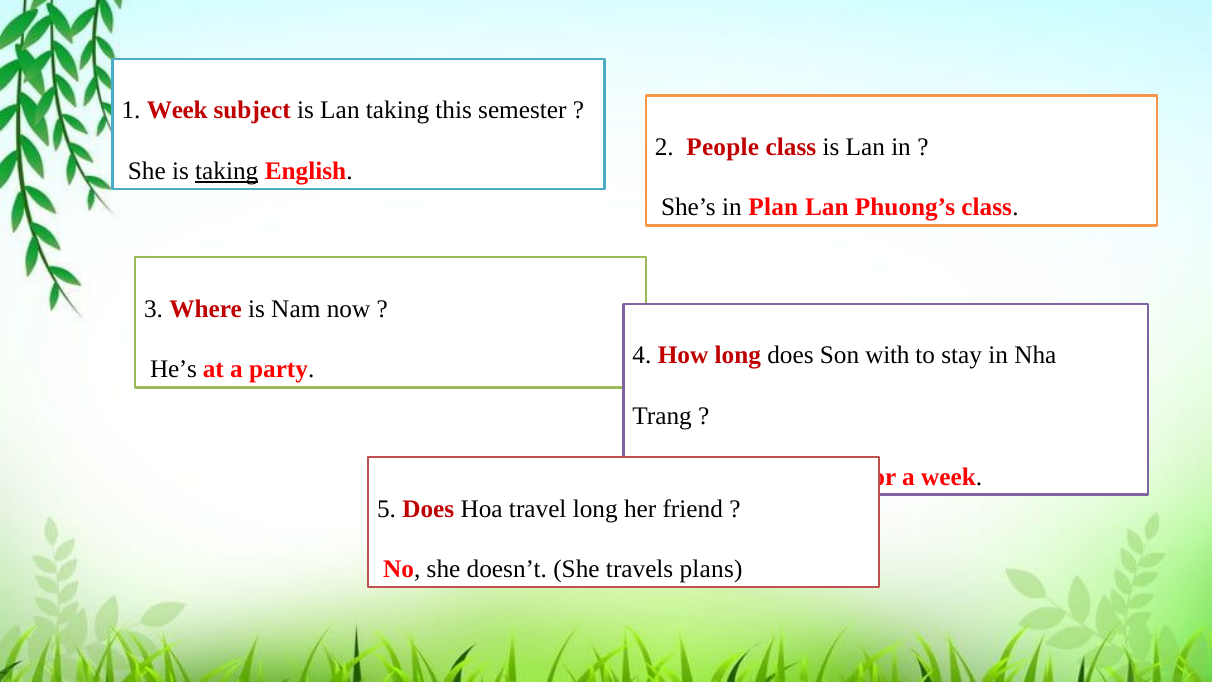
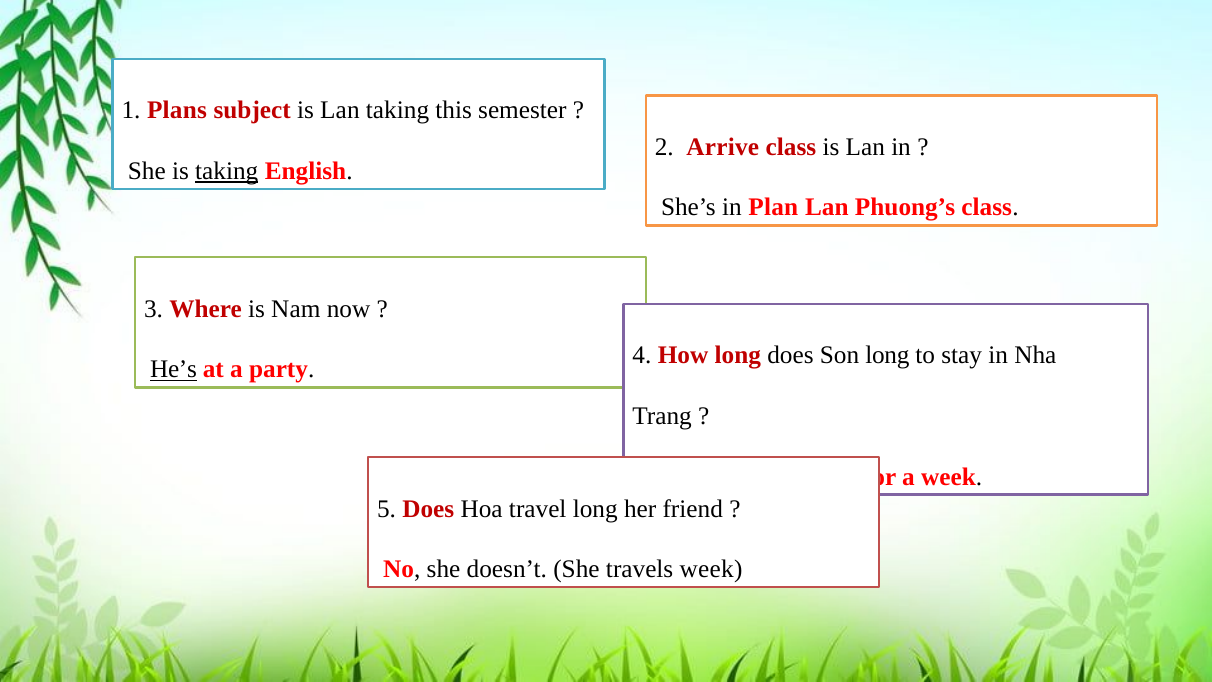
1 Week: Week -> Plans (177, 111)
People: People -> Arrive (723, 147)
Son with: with -> long (887, 355)
He’s underline: none -> present (174, 369)
travels plans: plans -> week (711, 569)
